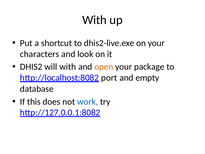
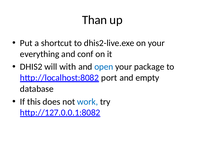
With: With -> Than (95, 20)
characters: characters -> everything (40, 54)
look: look -> conf (85, 54)
open colour: orange -> blue (104, 67)
